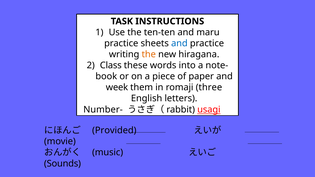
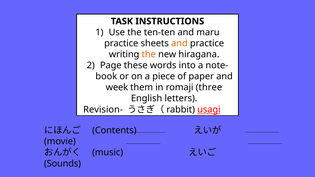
and colour: blue -> orange (179, 43)
Class: Class -> Page (111, 65)
Number-: Number- -> Revision- (103, 110)
Provided: Provided -> Contents (114, 131)
